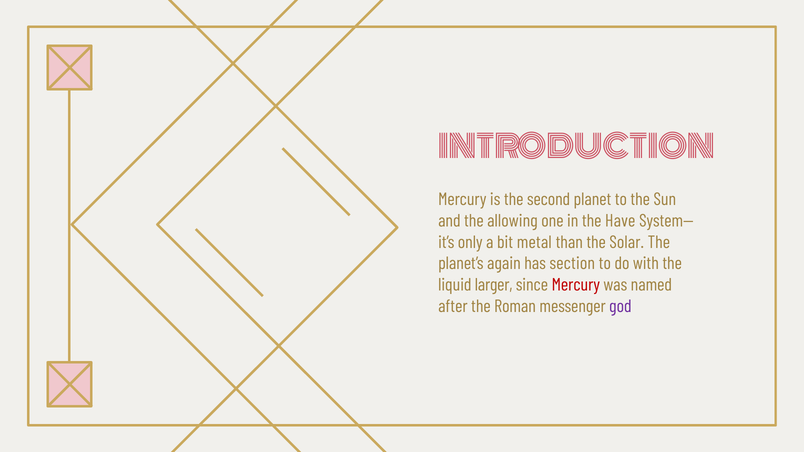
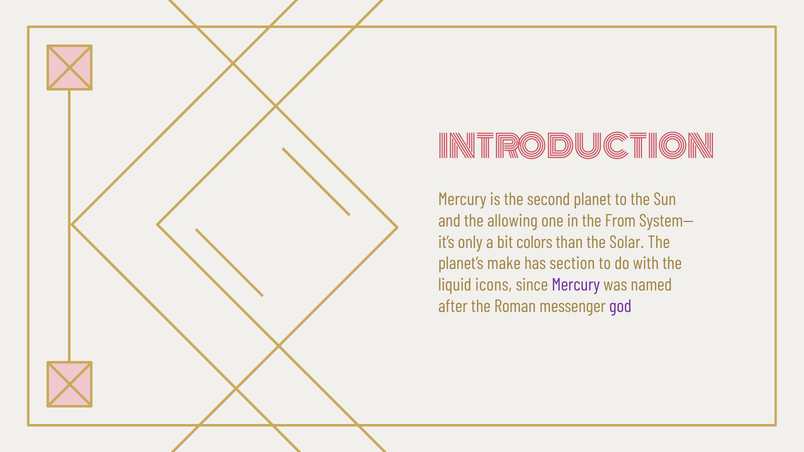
Have: Have -> From (620, 221)
metal: metal -> colors (534, 242)
again: again -> make (504, 264)
larger: larger -> icons (493, 285)
Mercury colour: red -> purple (576, 285)
